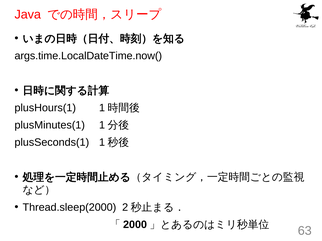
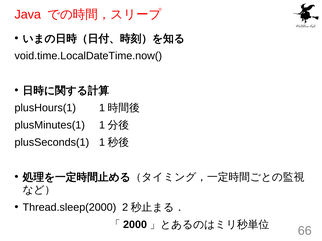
args.time.LocalDateTime.now(: args.time.LocalDateTime.now( -> void.time.LocalDateTime.now( (88, 56)
63: 63 -> 66 (305, 231)
